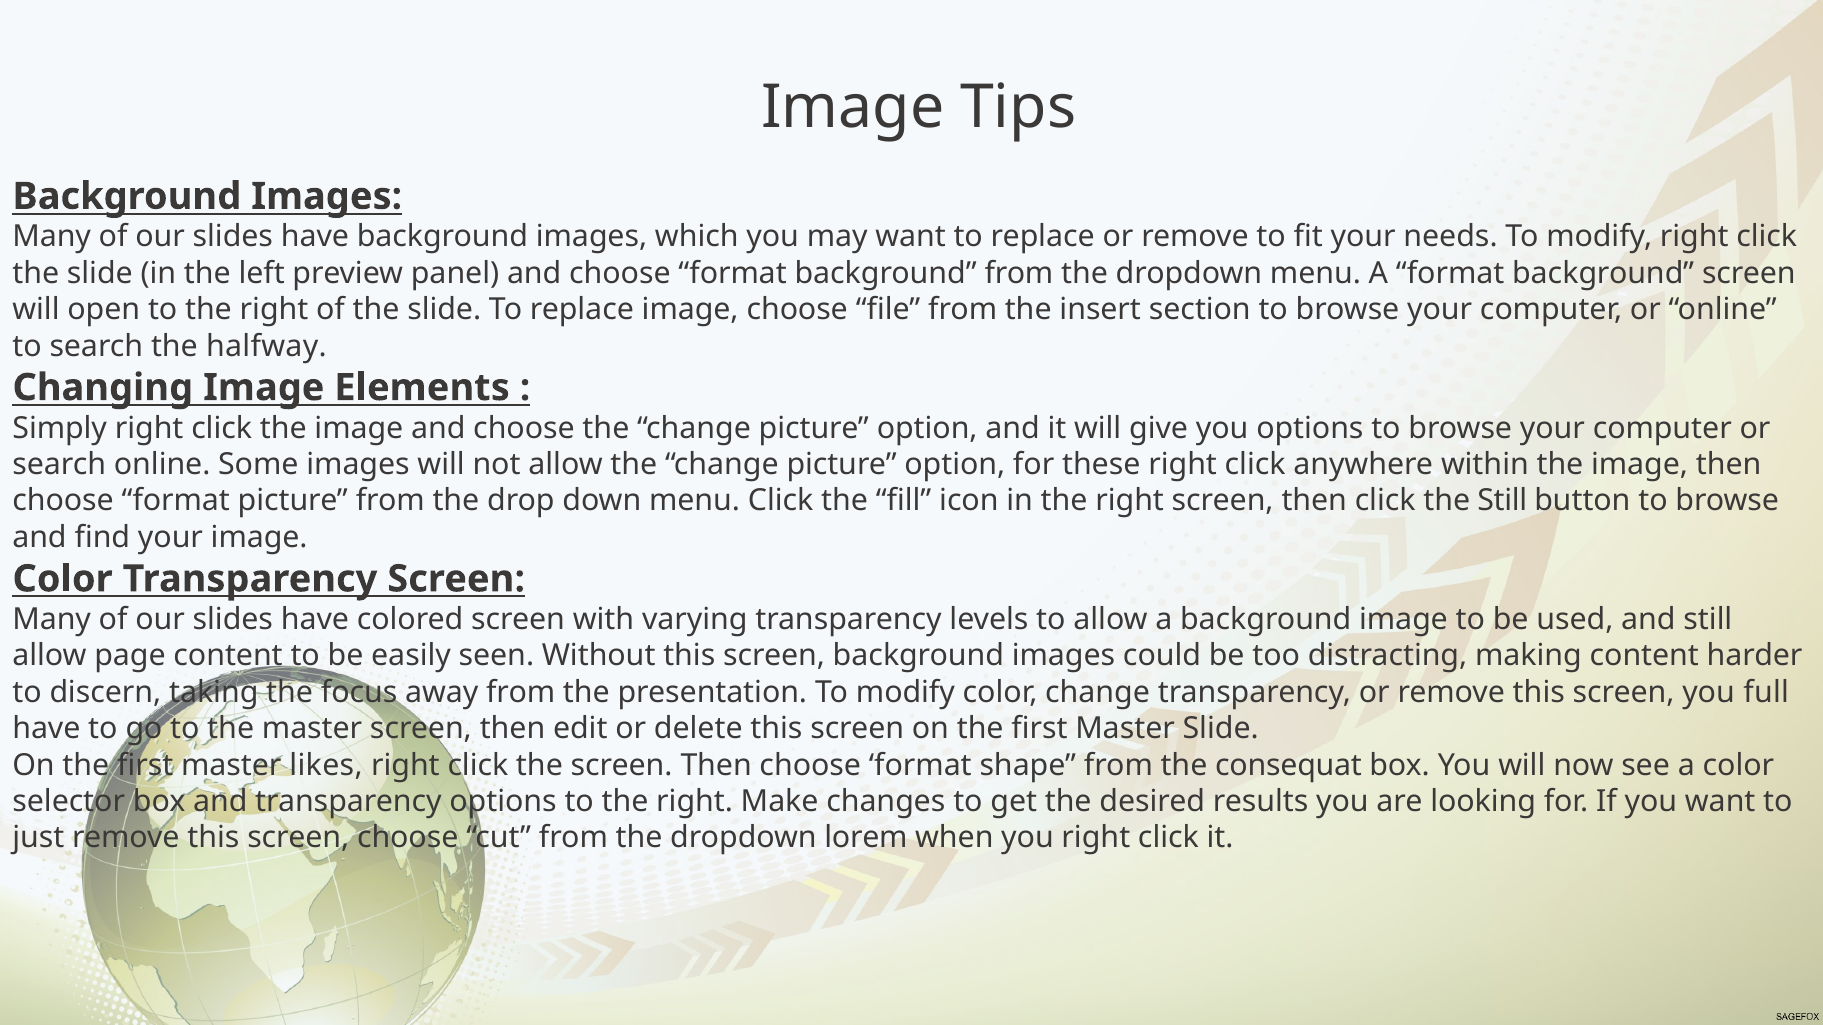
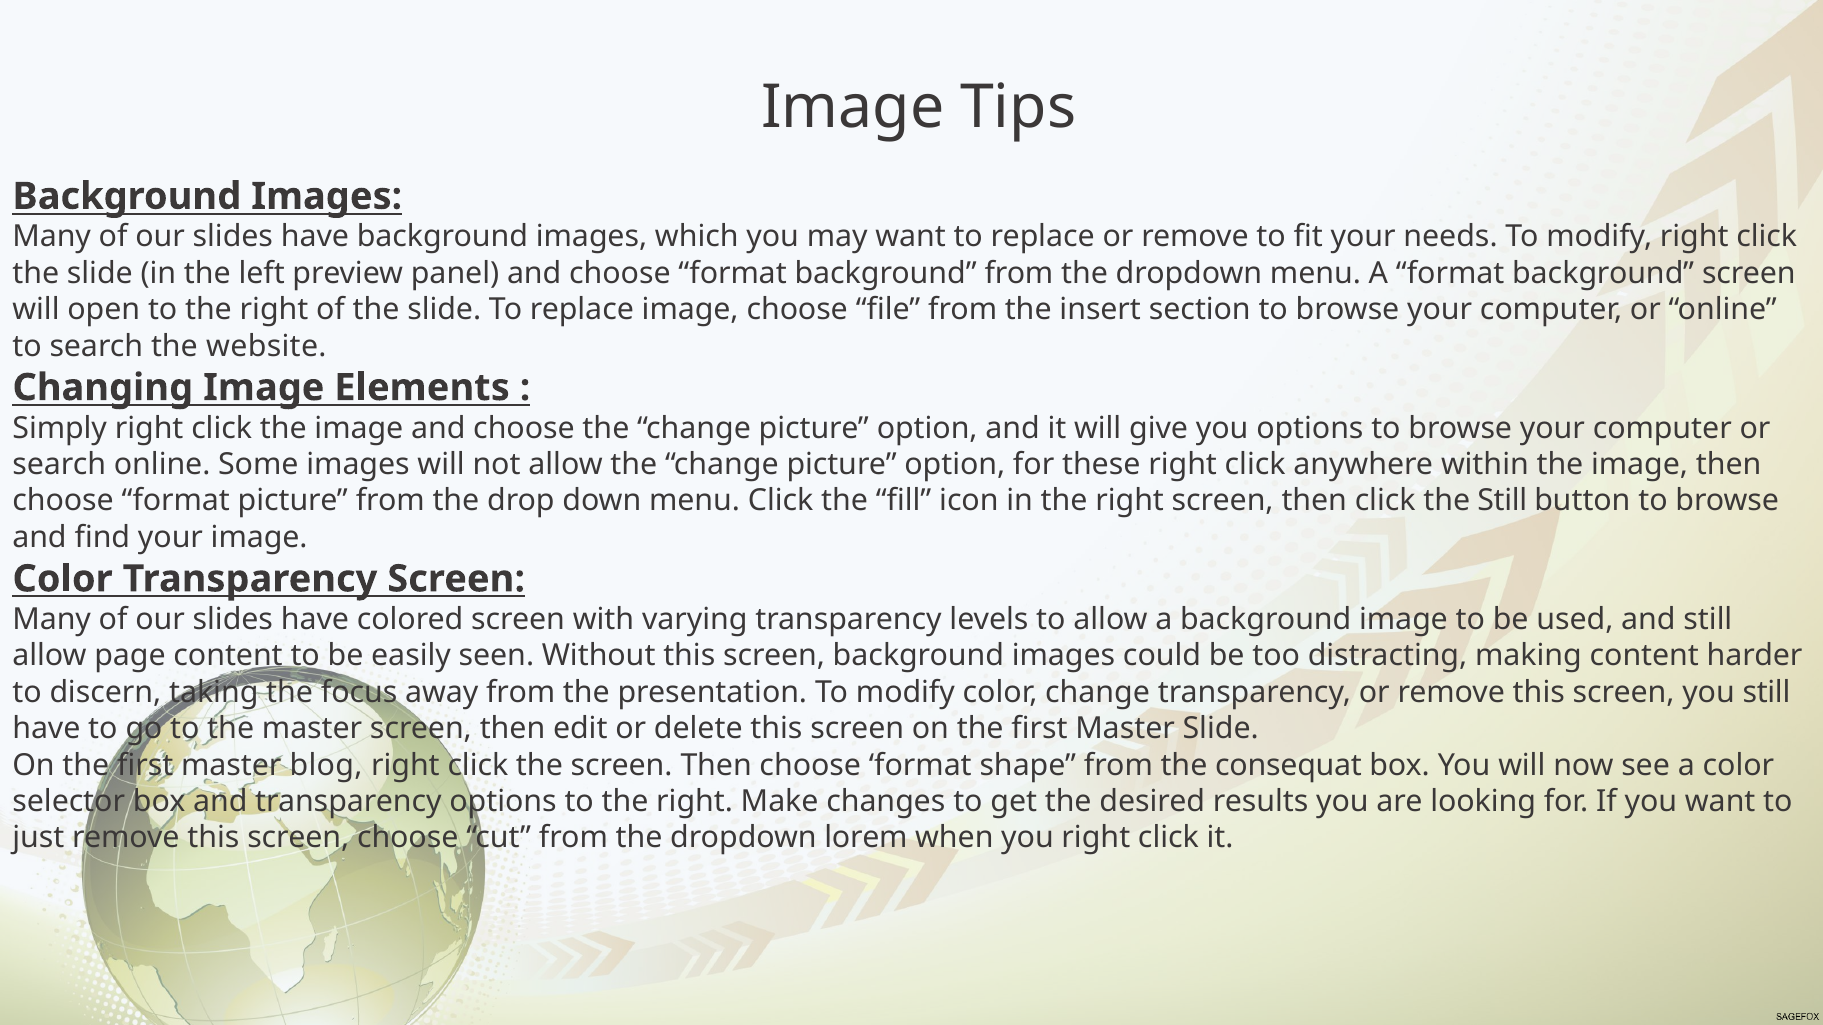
halfway: halfway -> website (266, 346)
you full: full -> still (1766, 692)
likes: likes -> blog (326, 765)
